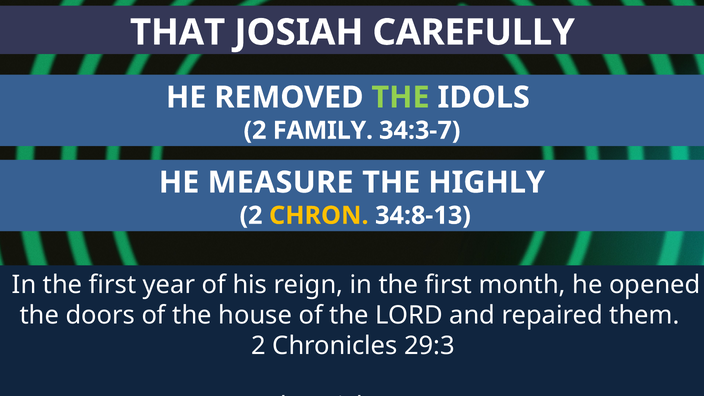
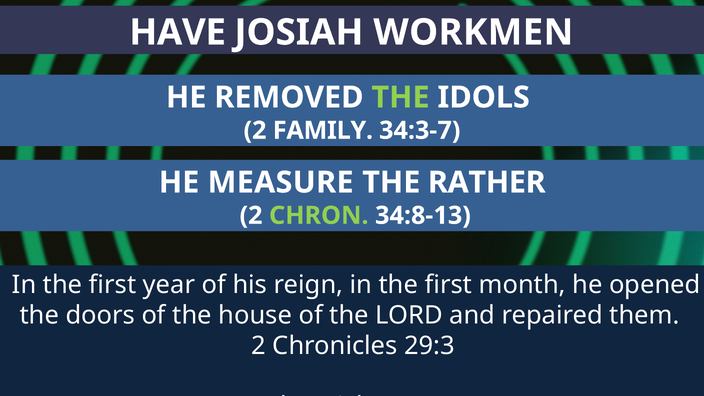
THAT: THAT -> HAVE (178, 32)
JOSIAH CAREFULLY: CAREFULLY -> WORKMEN (473, 32)
HIGHLY: HIGHLY -> RATHER (487, 182)
CHRON colour: yellow -> light green (319, 216)
